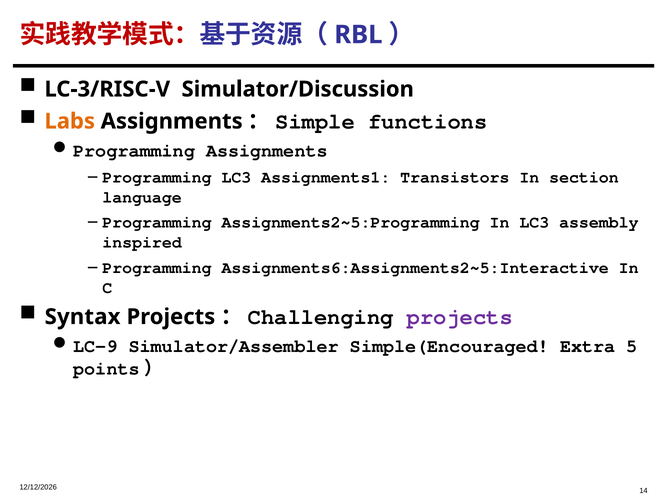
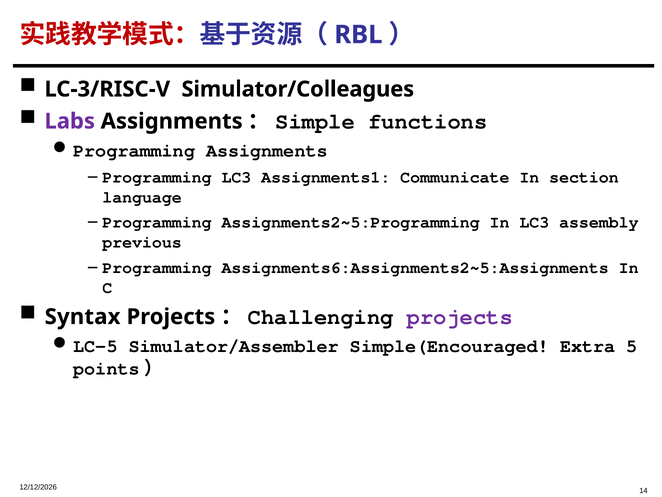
Simulator/Discussion: Simulator/Discussion -> Simulator/Colleagues (298, 89)
Labs colour: orange -> purple (70, 121)
Transistors: Transistors -> Communicate (455, 177)
inspired: inspired -> previous (142, 242)
Assignments6:Assignments2~5:Interactive: Assignments6:Assignments2~5:Interactive -> Assignments6:Assignments2~5:Assignments (415, 268)
LC-9: LC-9 -> LC-5 (95, 346)
